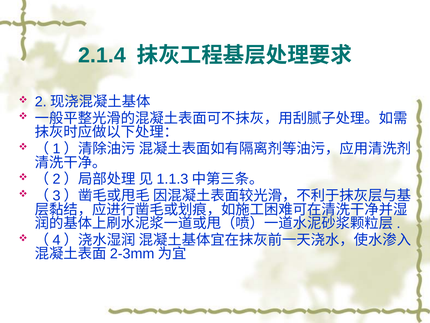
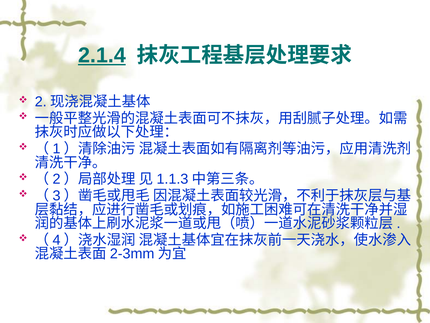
2.1.4 underline: none -> present (102, 55)
